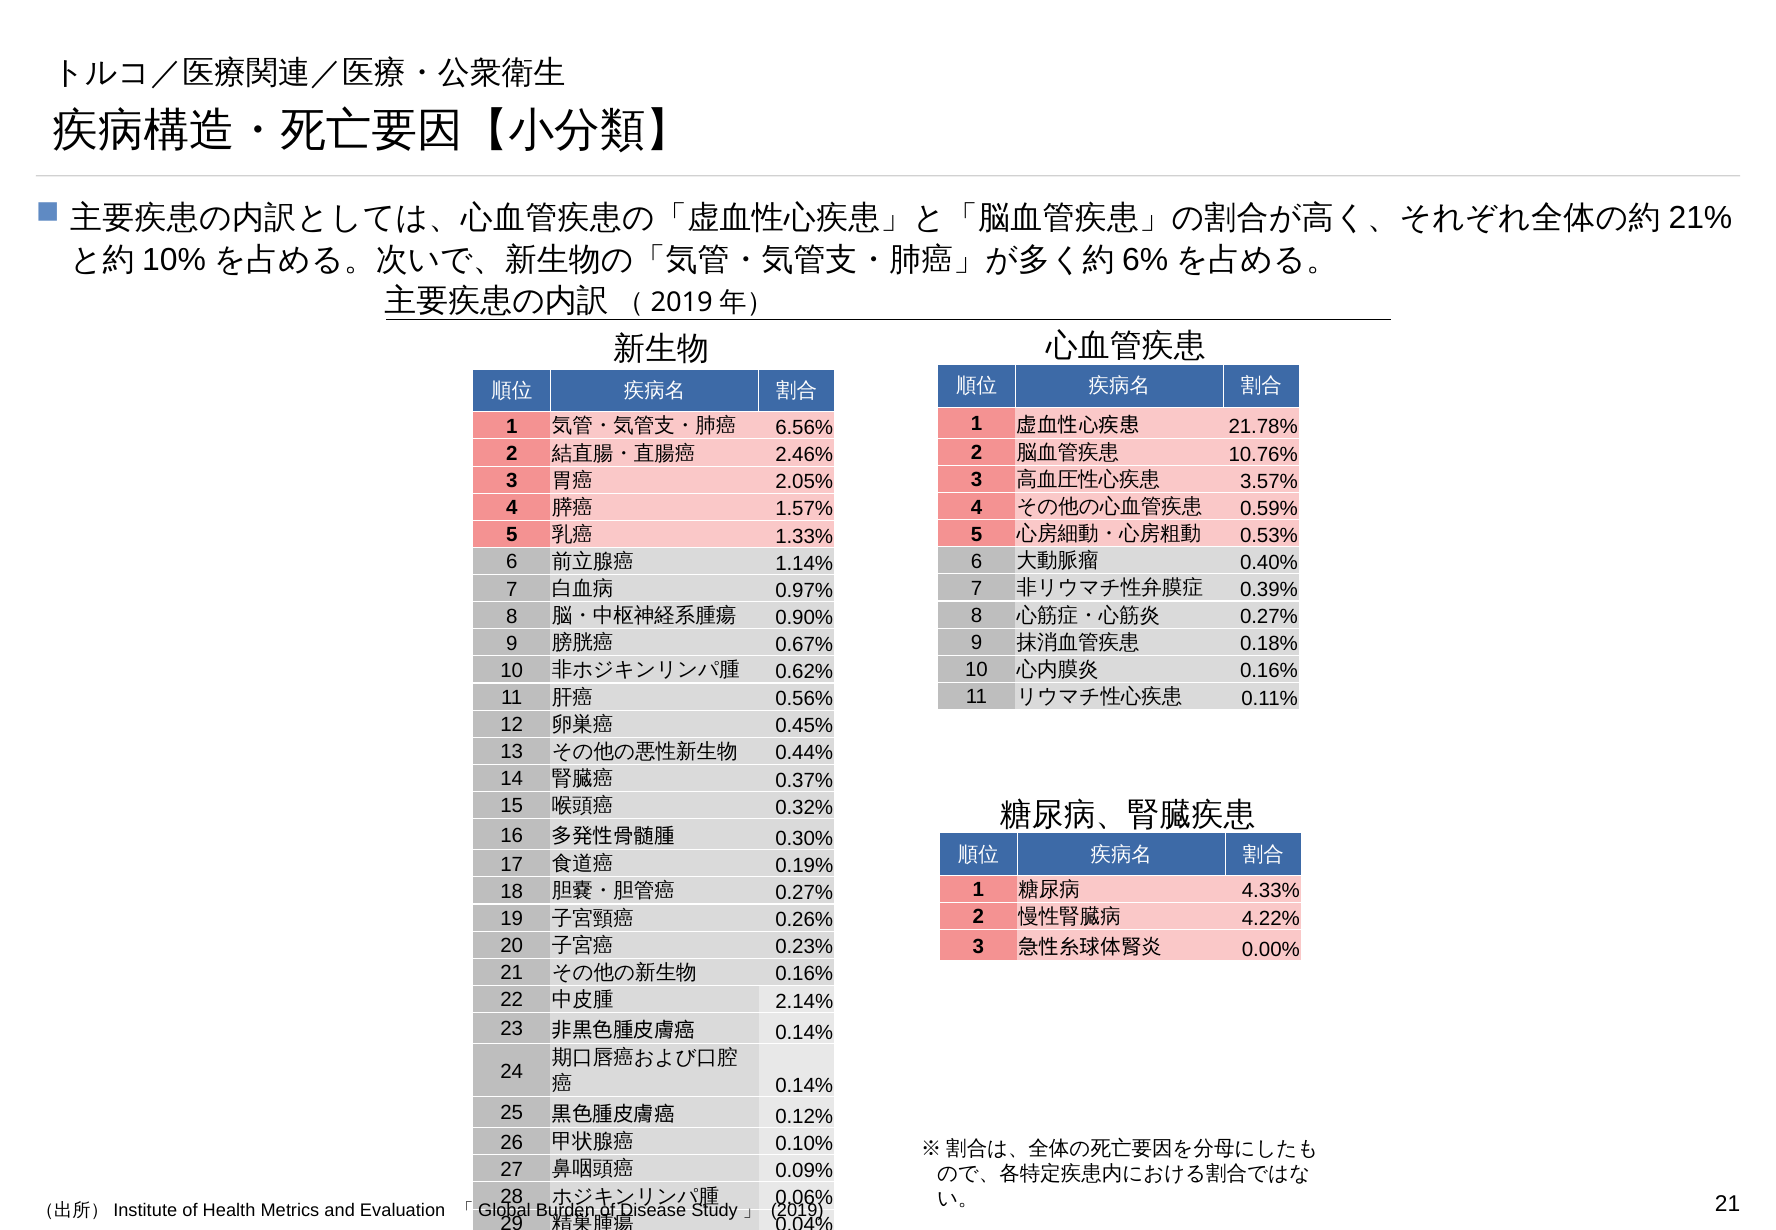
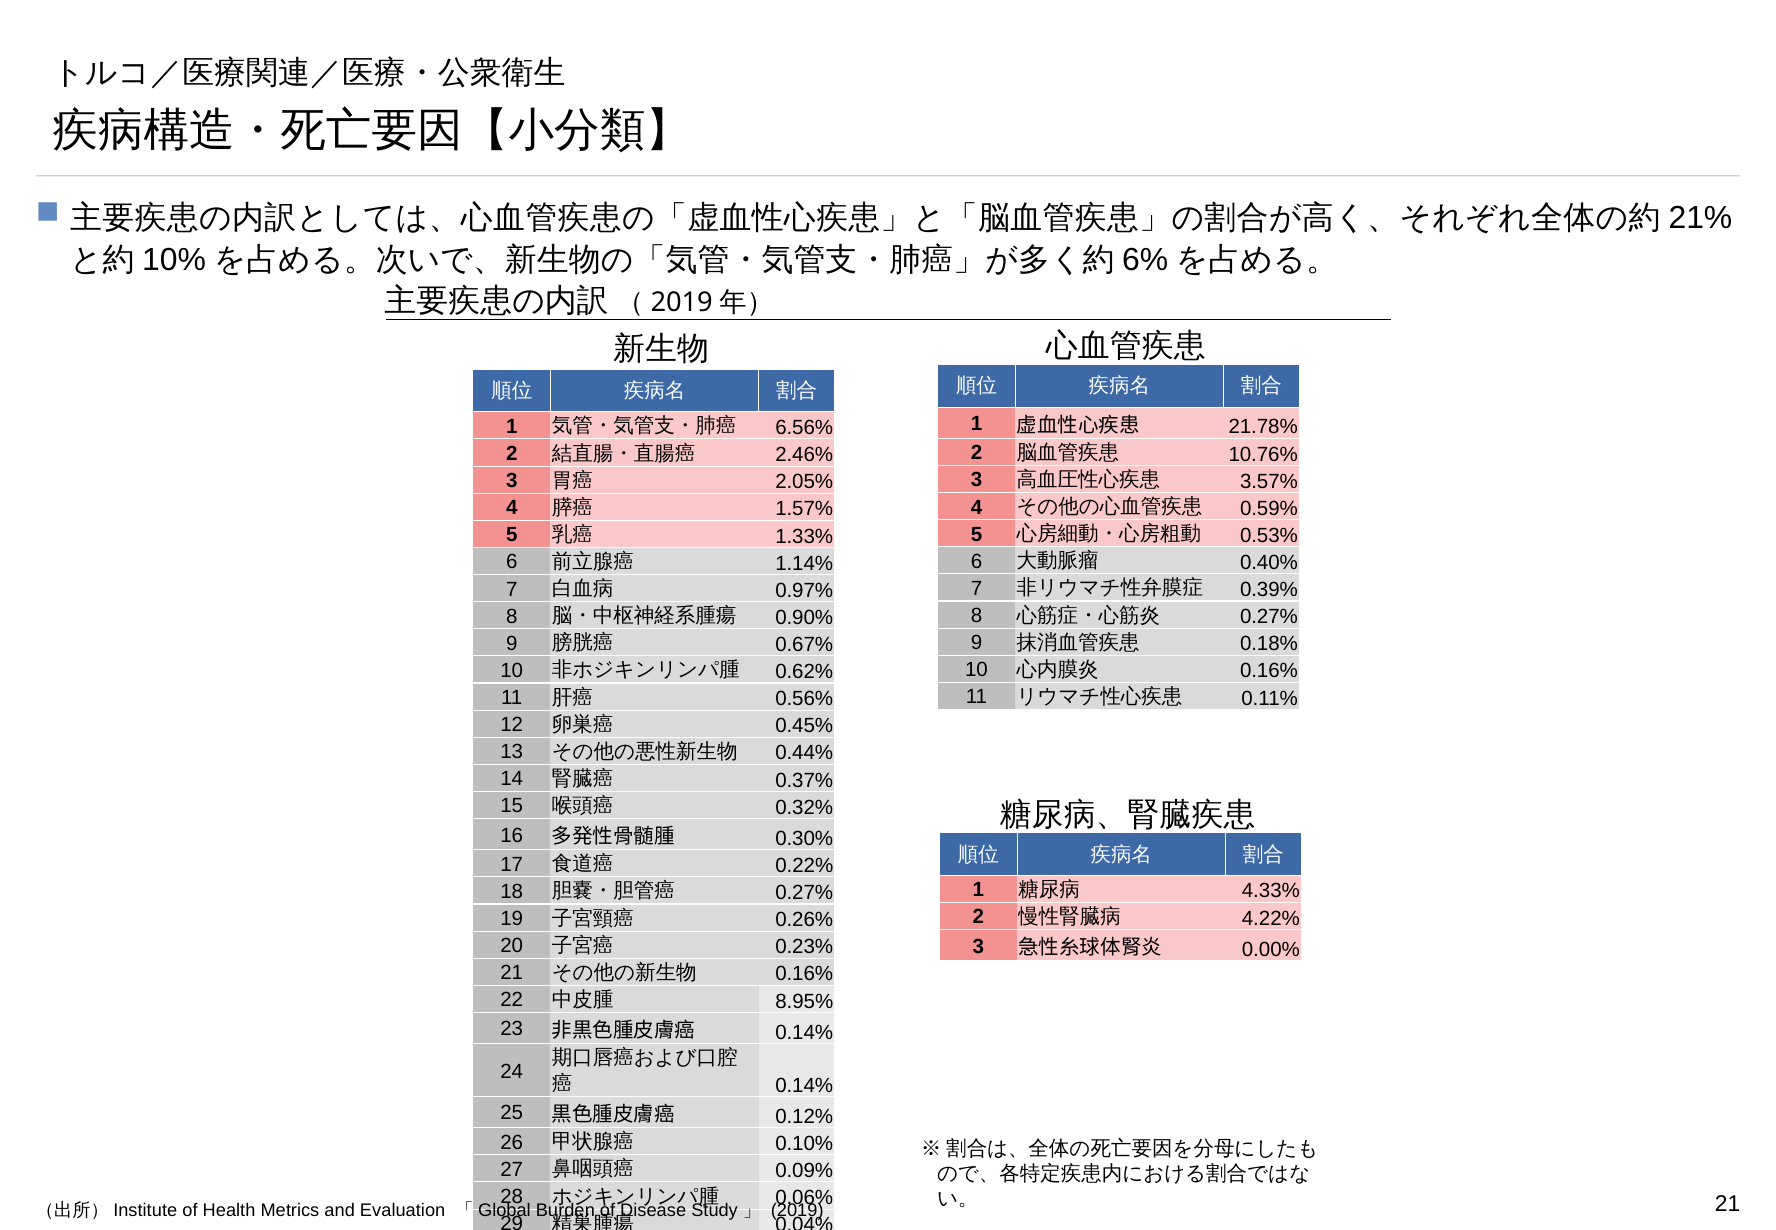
0.19%: 0.19% -> 0.22% (804, 865)
2.14%: 2.14% -> 8.95% (804, 1001)
